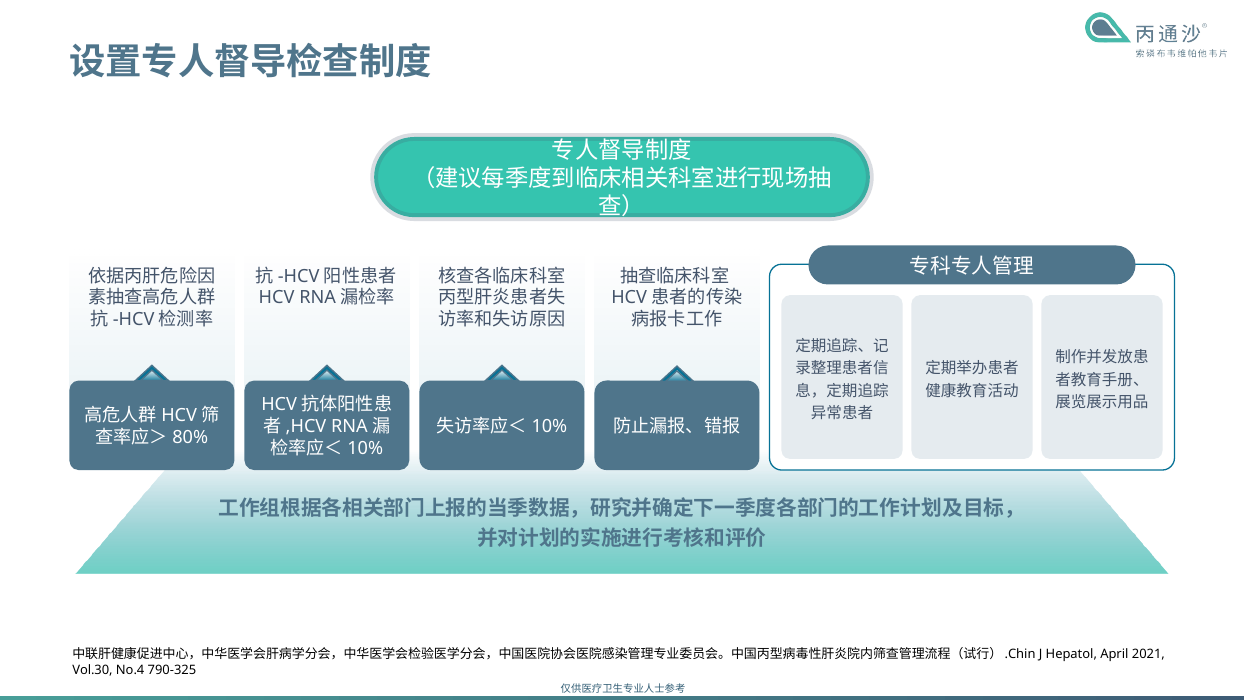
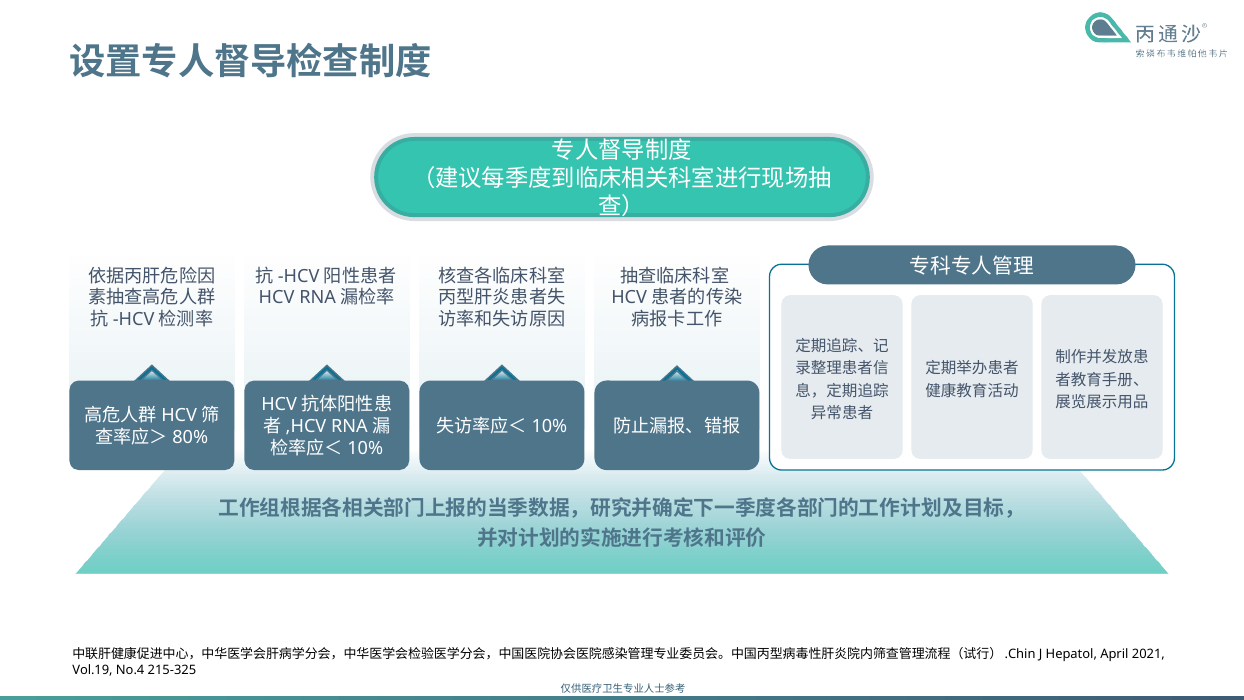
Vol.30: Vol.30 -> Vol.19 (92, 670)
790-325: 790-325 -> 215-325 (172, 670)
